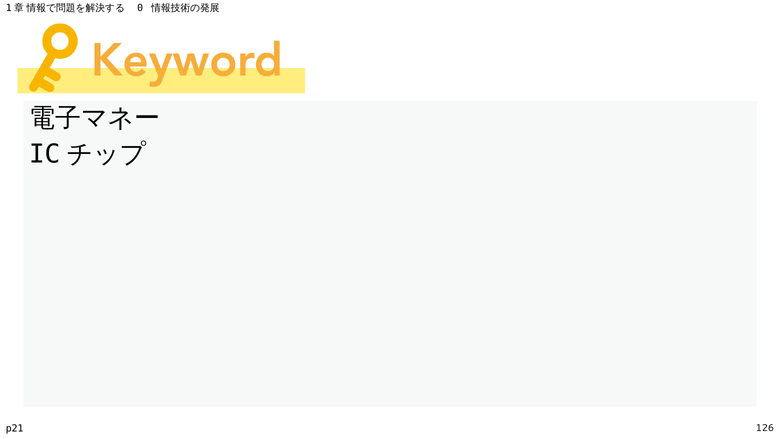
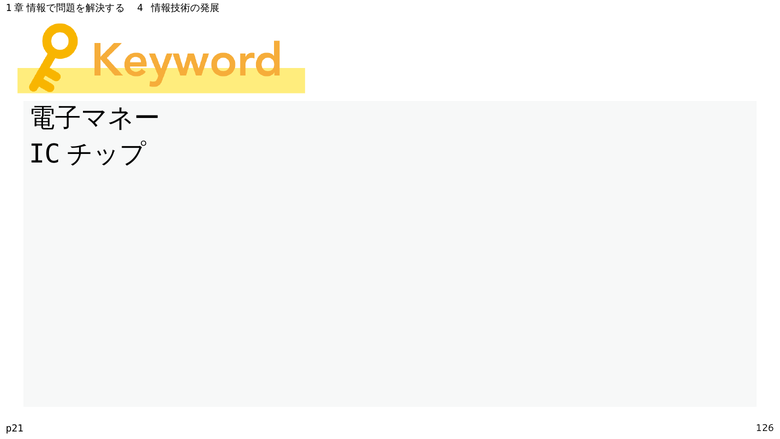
0: 0 -> 4 (140, 8)
